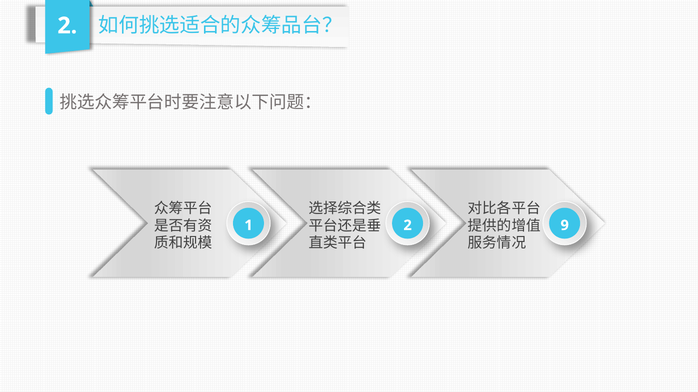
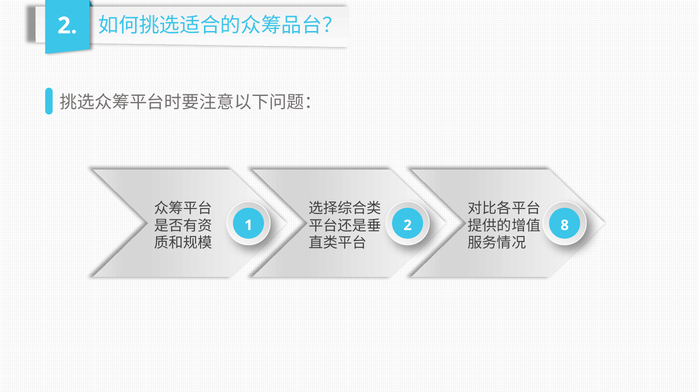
9: 9 -> 8 (565, 226)
